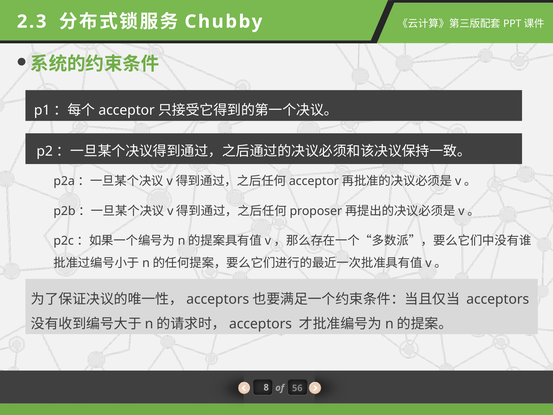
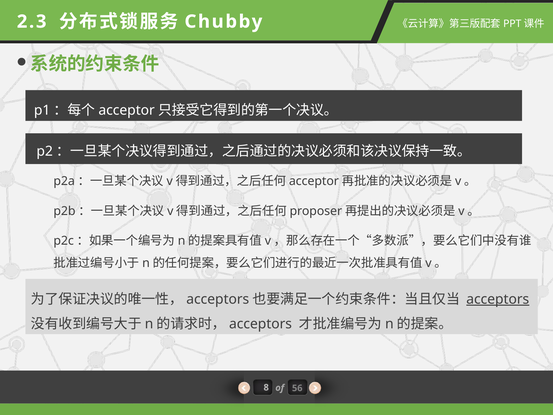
acceptors underline: none -> present (498, 299)
